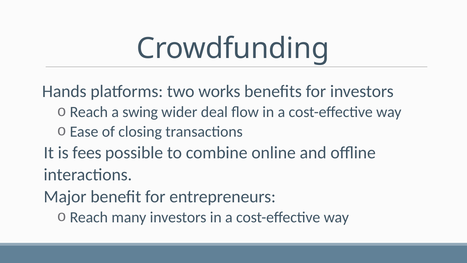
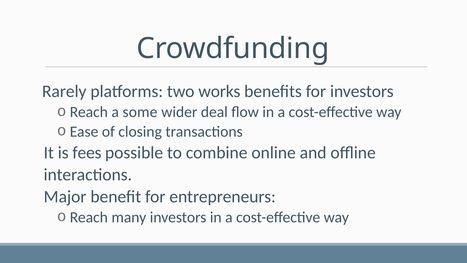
Hands: Hands -> Rarely (64, 91)
swing: swing -> some (140, 112)
